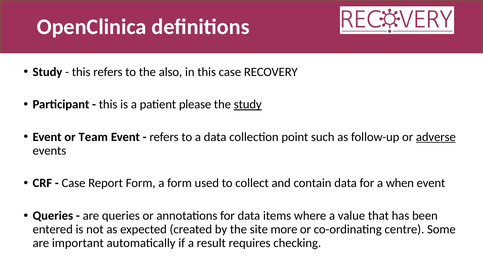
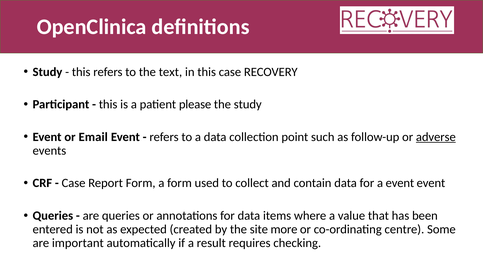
also: also -> text (170, 72)
study underline: present -> none (248, 104)
Team: Team -> Email (93, 137)
a when: when -> event (400, 183)
